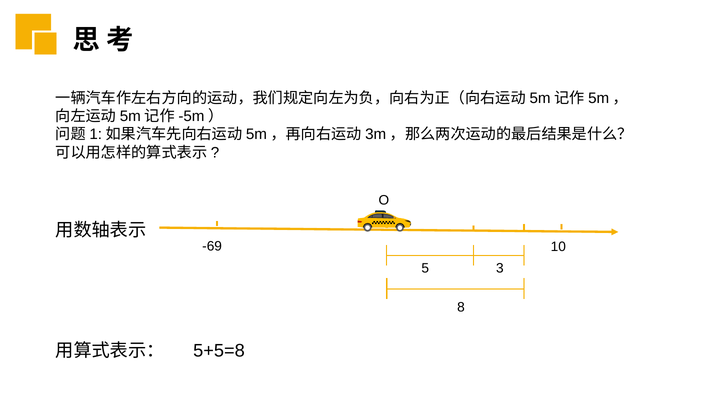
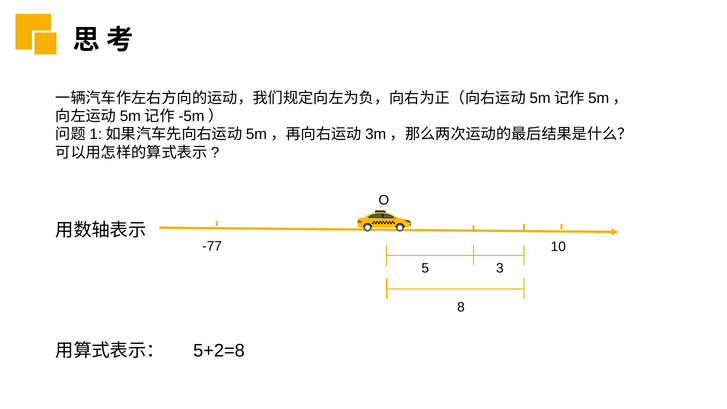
-69: -69 -> -77 (212, 246)
5+5=8: 5+5=8 -> 5+2=8 (219, 351)
